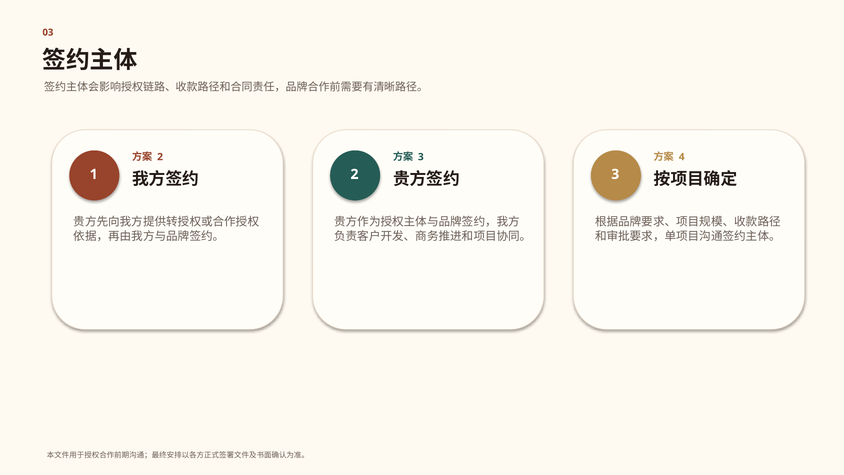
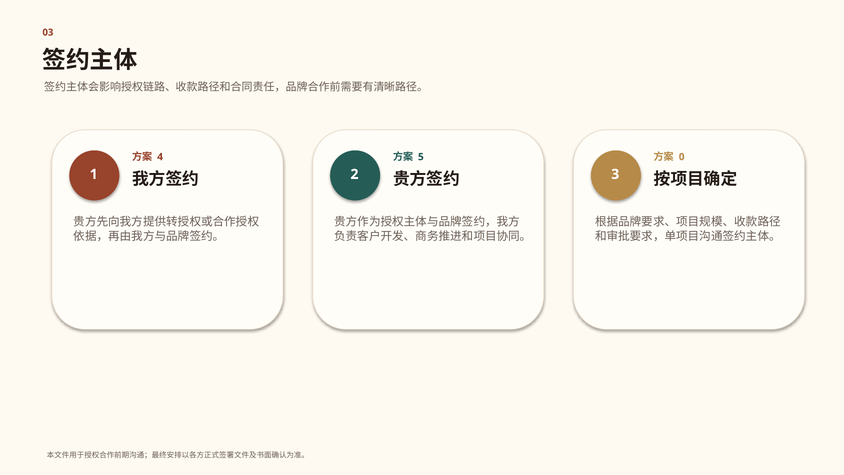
2: 2 -> 4 (160, 157)
3: 3 -> 5 (421, 157)
4: 4 -> 0 (682, 157)
